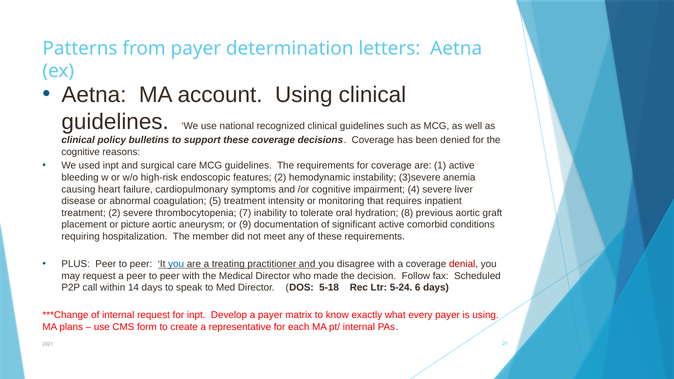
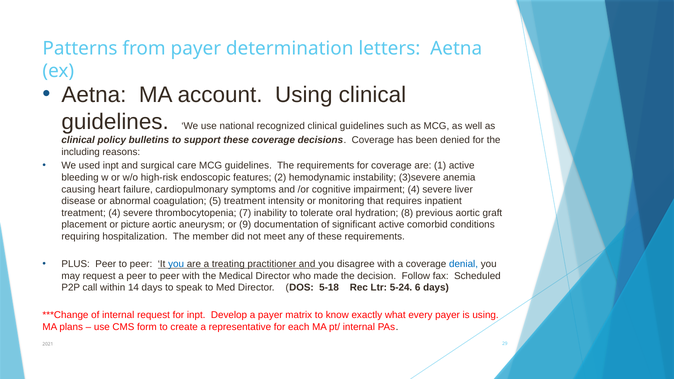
cognitive: cognitive -> including (81, 152)
treatment 2: 2 -> 4 (114, 213)
denial colour: red -> blue (464, 264)
